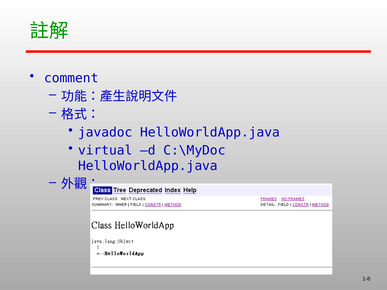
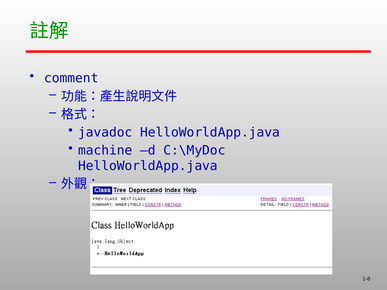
virtual: virtual -> machine (105, 151)
